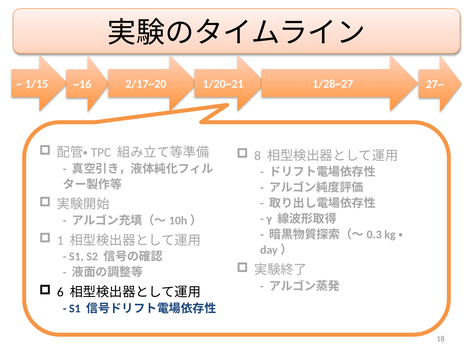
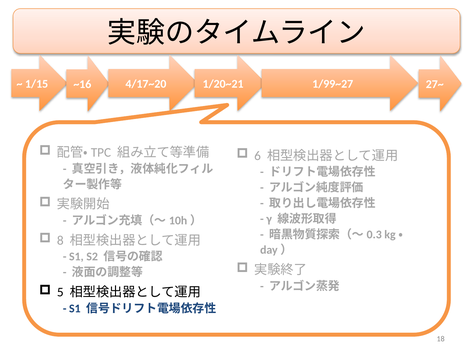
2/17~20: 2/17~20 -> 4/17~20 (146, 84)
1/28~27: 1/28~27 -> 1/99~27 (333, 84)
8: 8 -> 6 (258, 156)
1: 1 -> 8 (60, 240)
6: 6 -> 5 (60, 292)
